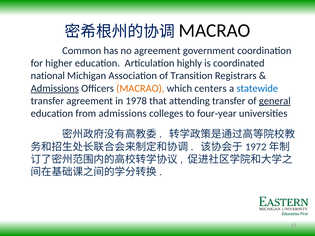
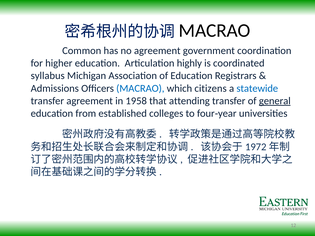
national: national -> syllabus (48, 76)
of Transition: Transition -> Education (192, 76)
Admissions underline: present -> none (55, 88)
MACRAO colour: orange -> blue (140, 88)
centers: centers -> citizens (211, 88)
1978: 1978 -> 1958 (136, 101)
from admissions: admissions -> established (123, 114)
